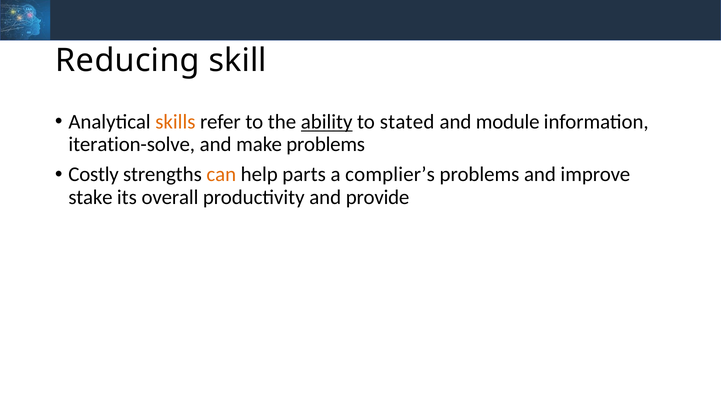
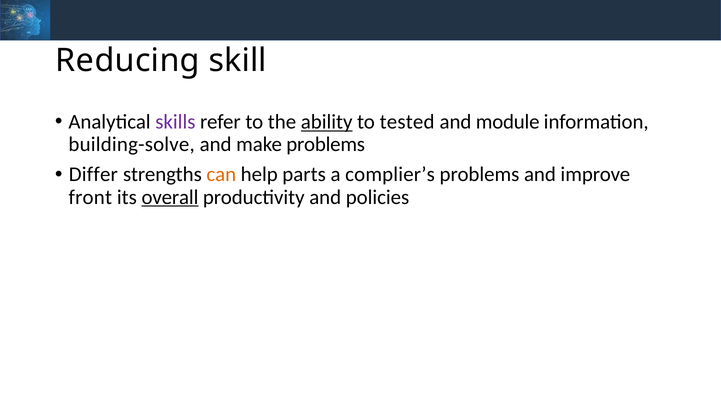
skills colour: orange -> purple (175, 122)
stated: stated -> tested (407, 122)
iteration-solve: iteration-solve -> building-solve (132, 144)
Costly: Costly -> Differ (93, 174)
stake: stake -> front (90, 197)
overall underline: none -> present (170, 197)
provide: provide -> policies (377, 197)
